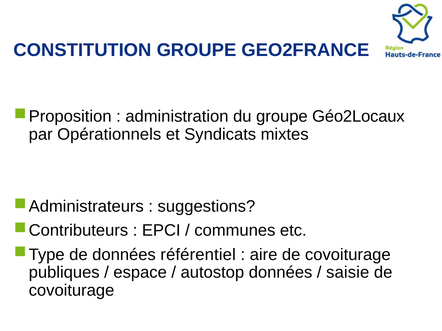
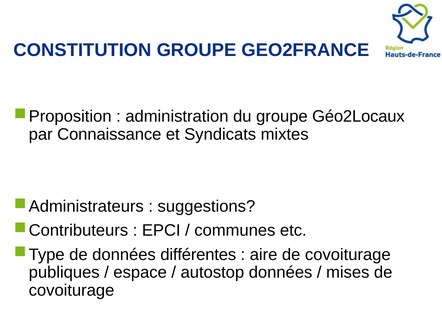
Opérationnels: Opérationnels -> Connaissance (109, 135)
référentiel: référentiel -> différentes (198, 255)
saisie: saisie -> mises (348, 273)
